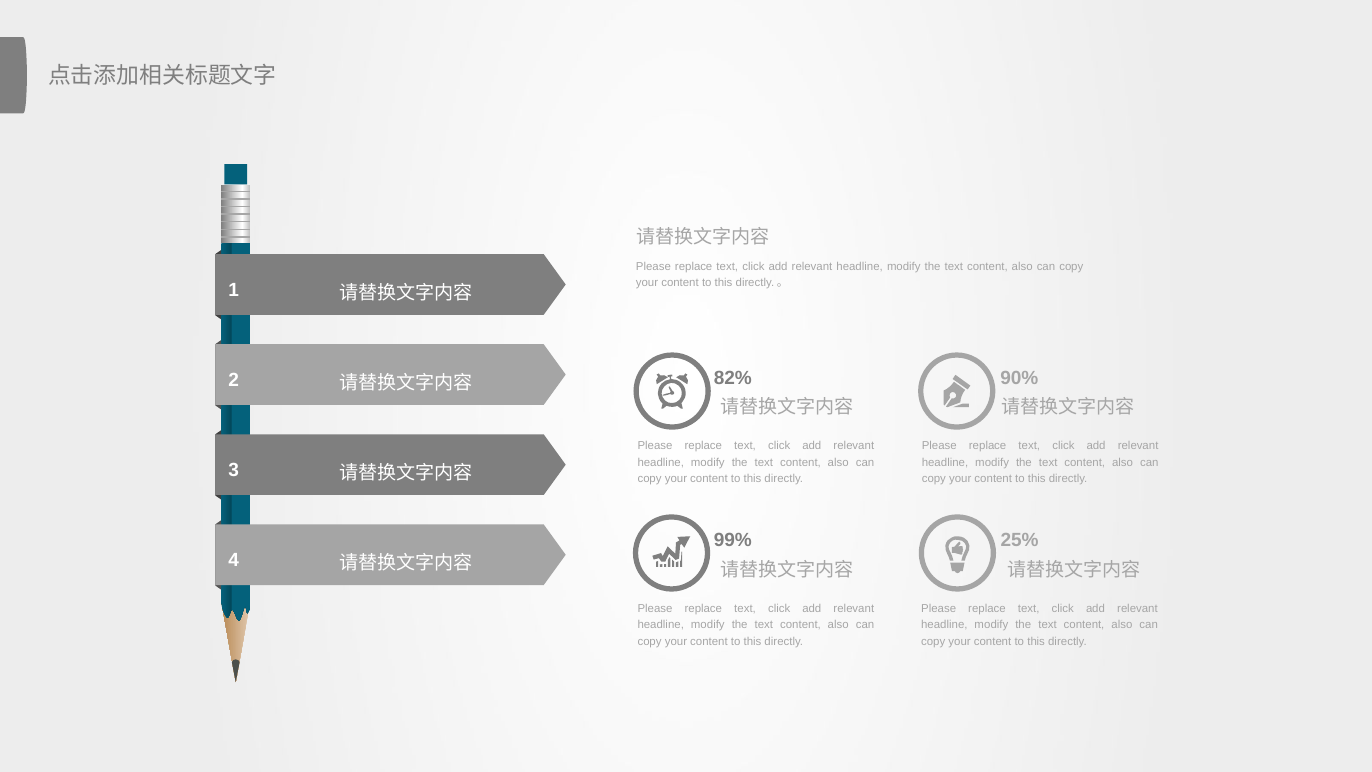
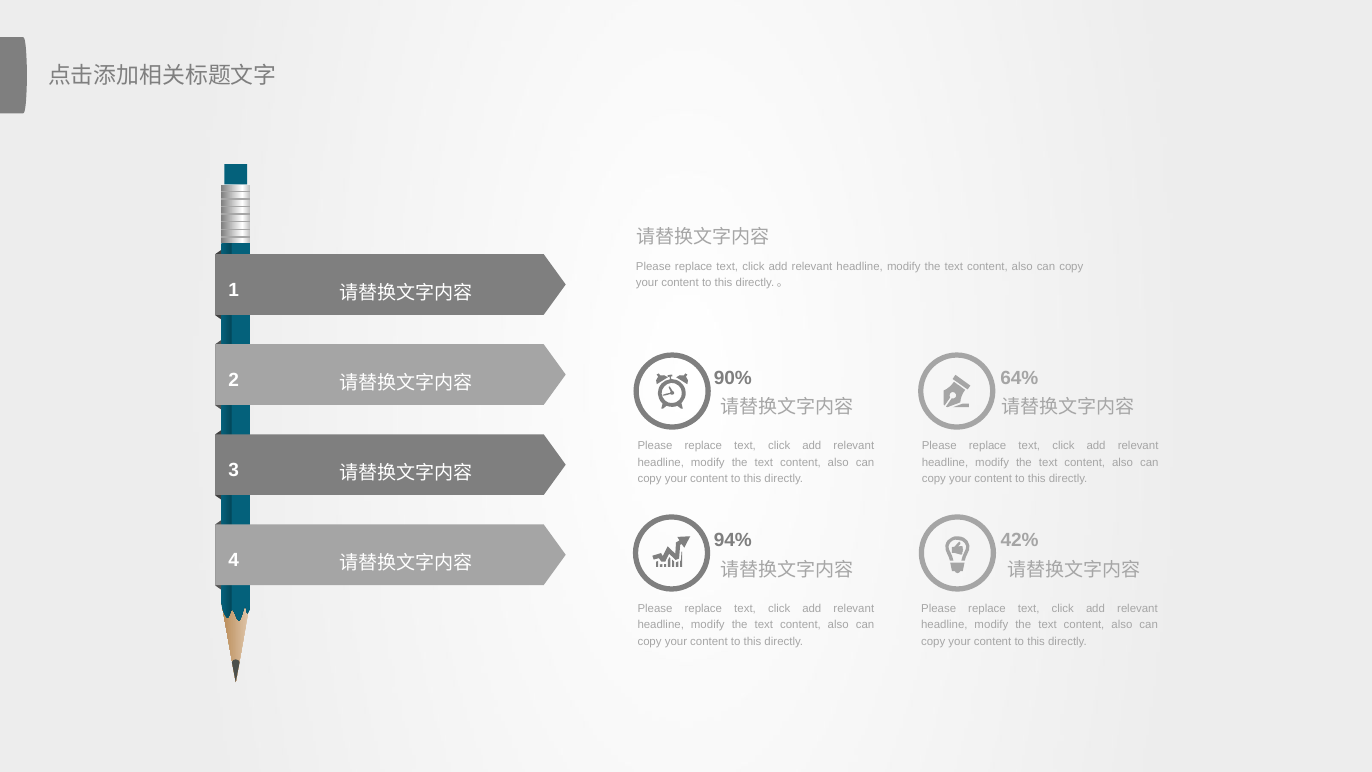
82%: 82% -> 90% (733, 379)
90%: 90% -> 64% (1019, 379)
99%: 99% -> 94% (733, 540)
25%: 25% -> 42% (1020, 540)
